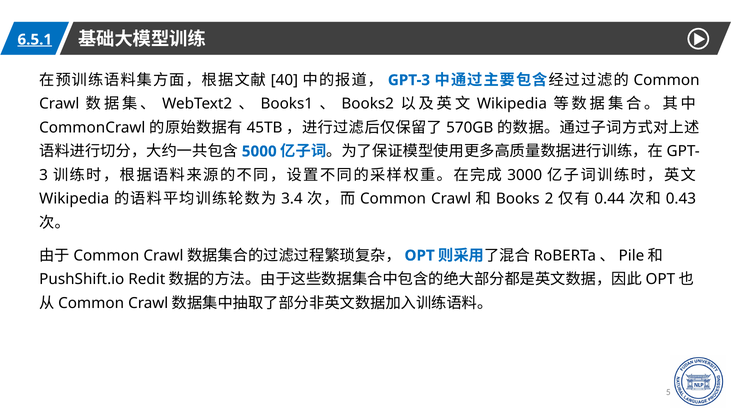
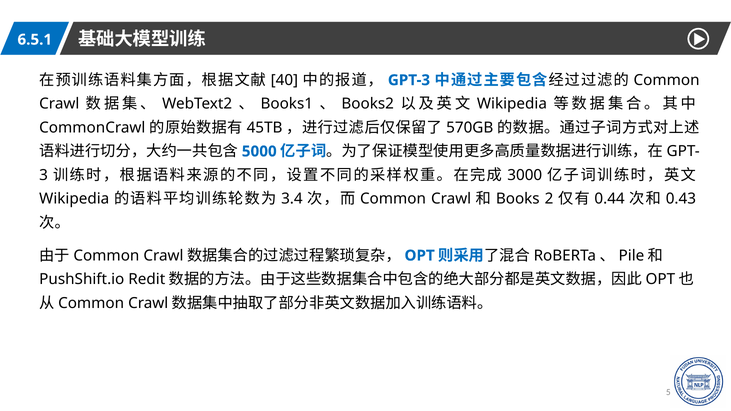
6.5.1 underline: present -> none (35, 40)
